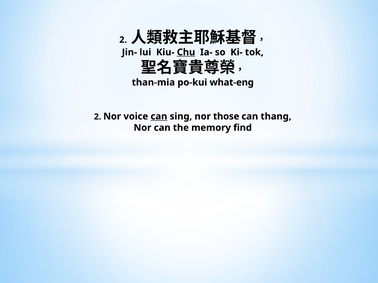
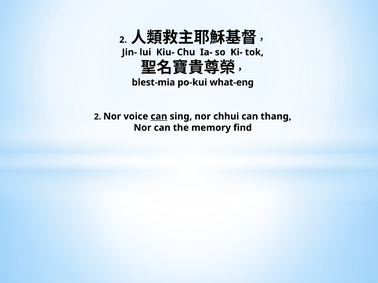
Chu underline: present -> none (186, 52)
than-mia: than-mia -> blest-mia (153, 83)
those: those -> chhui (226, 117)
